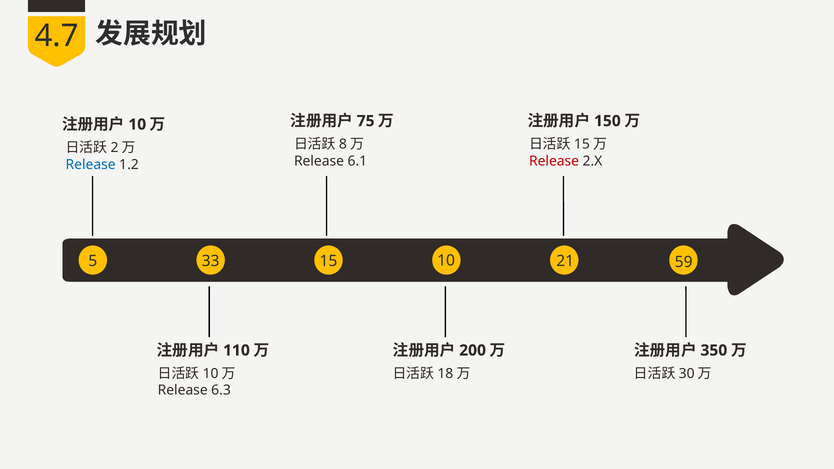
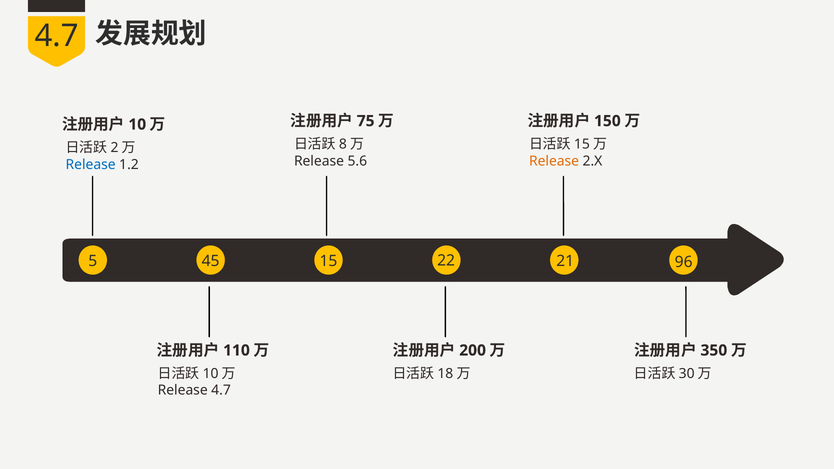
6.1: 6.1 -> 5.6 (357, 161)
Release colour: red -> orange (554, 161)
33: 33 -> 45 (211, 261)
15 10: 10 -> 22 (446, 261)
59: 59 -> 96 (684, 262)
Release 6.3: 6.3 -> 4.7 (221, 391)
